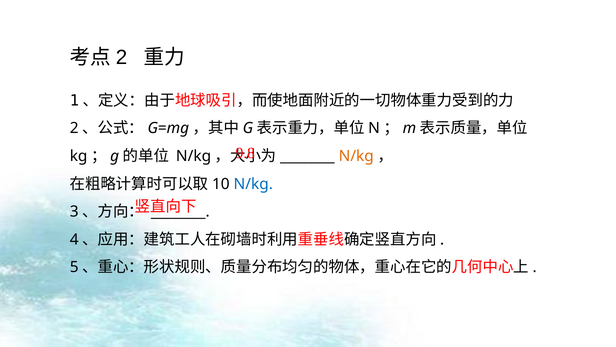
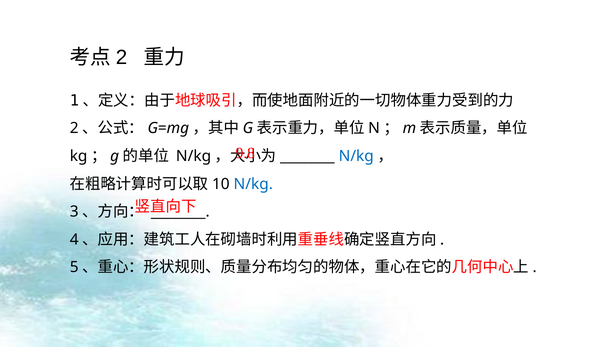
N/kg colour: orange -> blue (356, 156)
